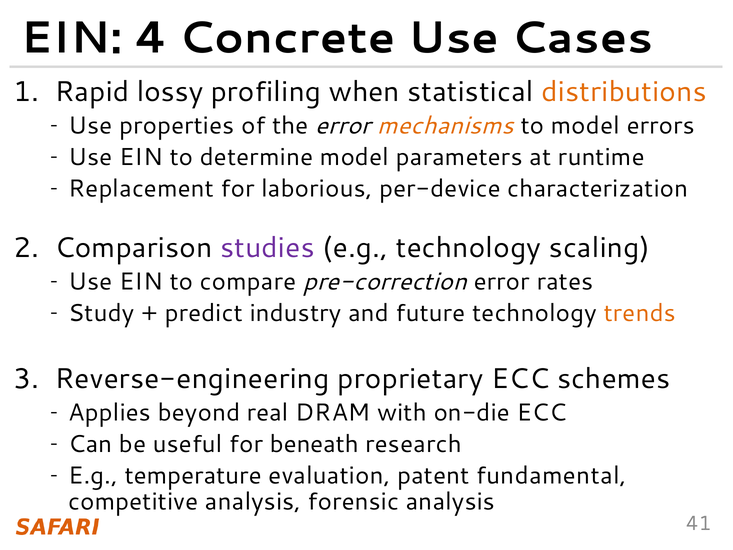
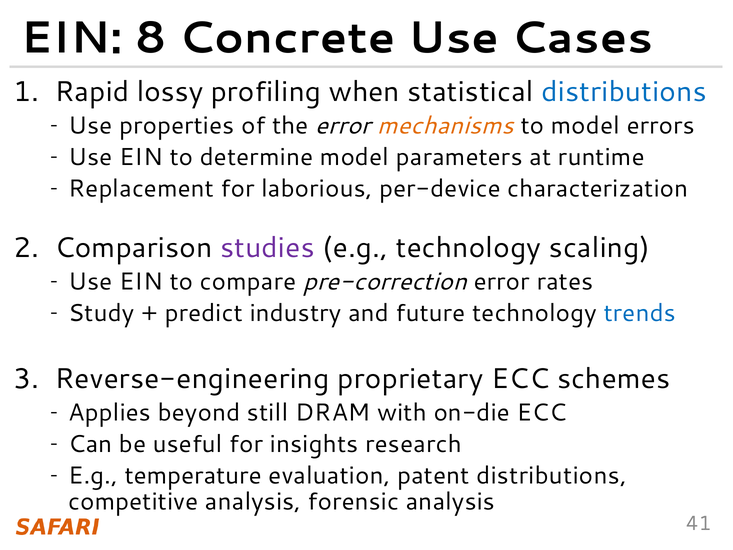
4: 4 -> 8 (151, 38)
distributions colour: orange -> blue (624, 92)
trends colour: orange -> blue (640, 313)
real: real -> still (268, 412)
beneath: beneath -> insights (314, 444)
patent fundamental: fundamental -> distributions (552, 475)
